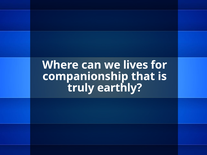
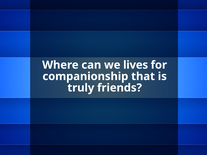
earthly: earthly -> friends (120, 88)
